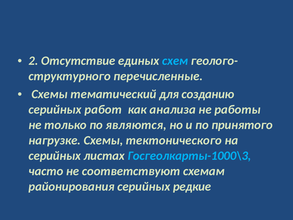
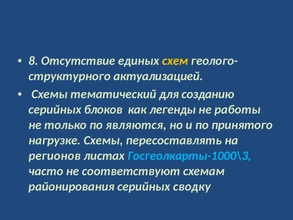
2: 2 -> 8 (33, 61)
схем colour: light blue -> yellow (175, 61)
перечисленные: перечисленные -> актуализацией (158, 76)
работ: работ -> блоков (103, 109)
анализа: анализа -> легенды (173, 109)
тектонического: тектонического -> пересоставлять (174, 140)
серийных: серийных -> регионов (55, 156)
редкие: редкие -> сводку (192, 186)
